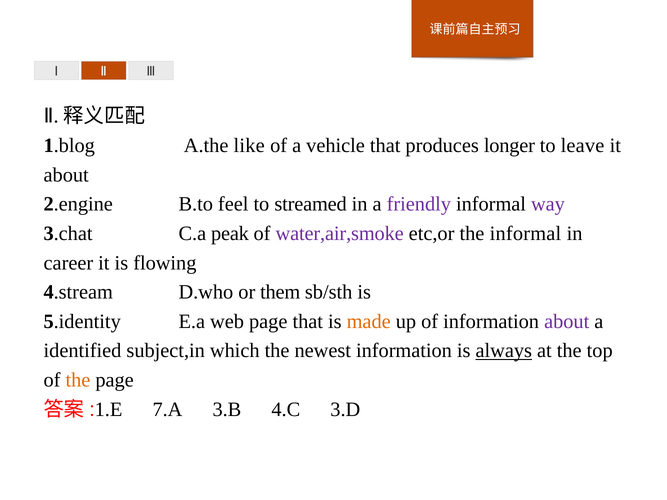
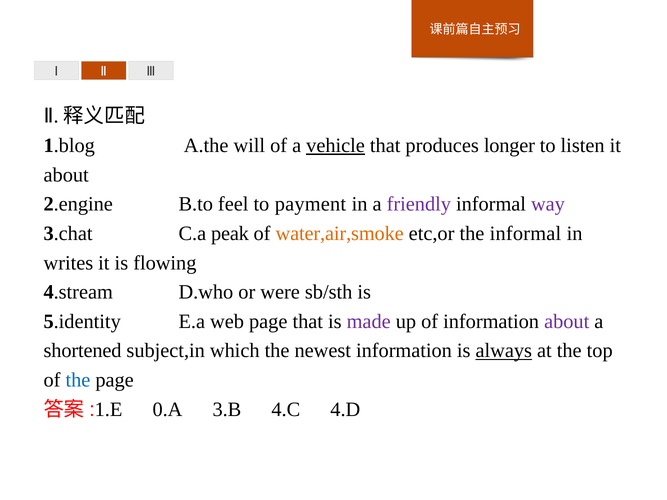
like: like -> will (249, 146)
vehicle underline: none -> present (336, 146)
leave: leave -> listen (583, 146)
streamed: streamed -> payment (310, 204)
water,air,smoke colour: purple -> orange (340, 234)
career: career -> writes (68, 263)
them: them -> were (280, 292)
made colour: orange -> purple (369, 322)
identified: identified -> shortened (83, 351)
the colour: orange -> blue (78, 380)
7.A: 7.A -> 0.A (167, 410)
3.D: 3.D -> 4.D (345, 410)
